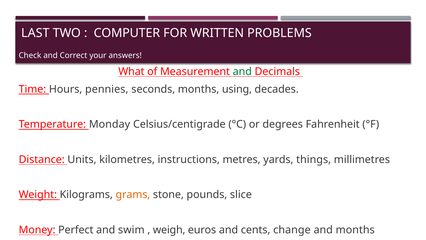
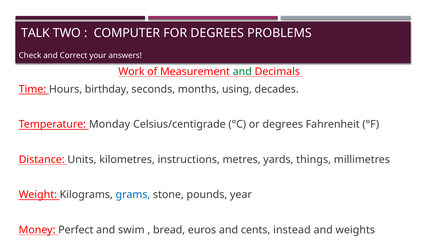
LAST: LAST -> TALK (35, 33)
FOR WRITTEN: WRITTEN -> DEGREES (217, 33)
What: What -> Work (131, 71)
pennies: pennies -> birthday (107, 89)
grams colour: orange -> blue (133, 194)
slice: slice -> year (241, 194)
weigh: weigh -> bread (169, 230)
change: change -> instead (292, 230)
and months: months -> weights (355, 230)
